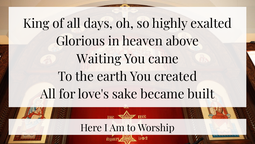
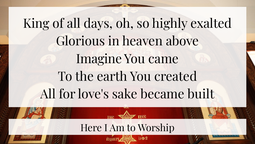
Waiting: Waiting -> Imagine (99, 59)
